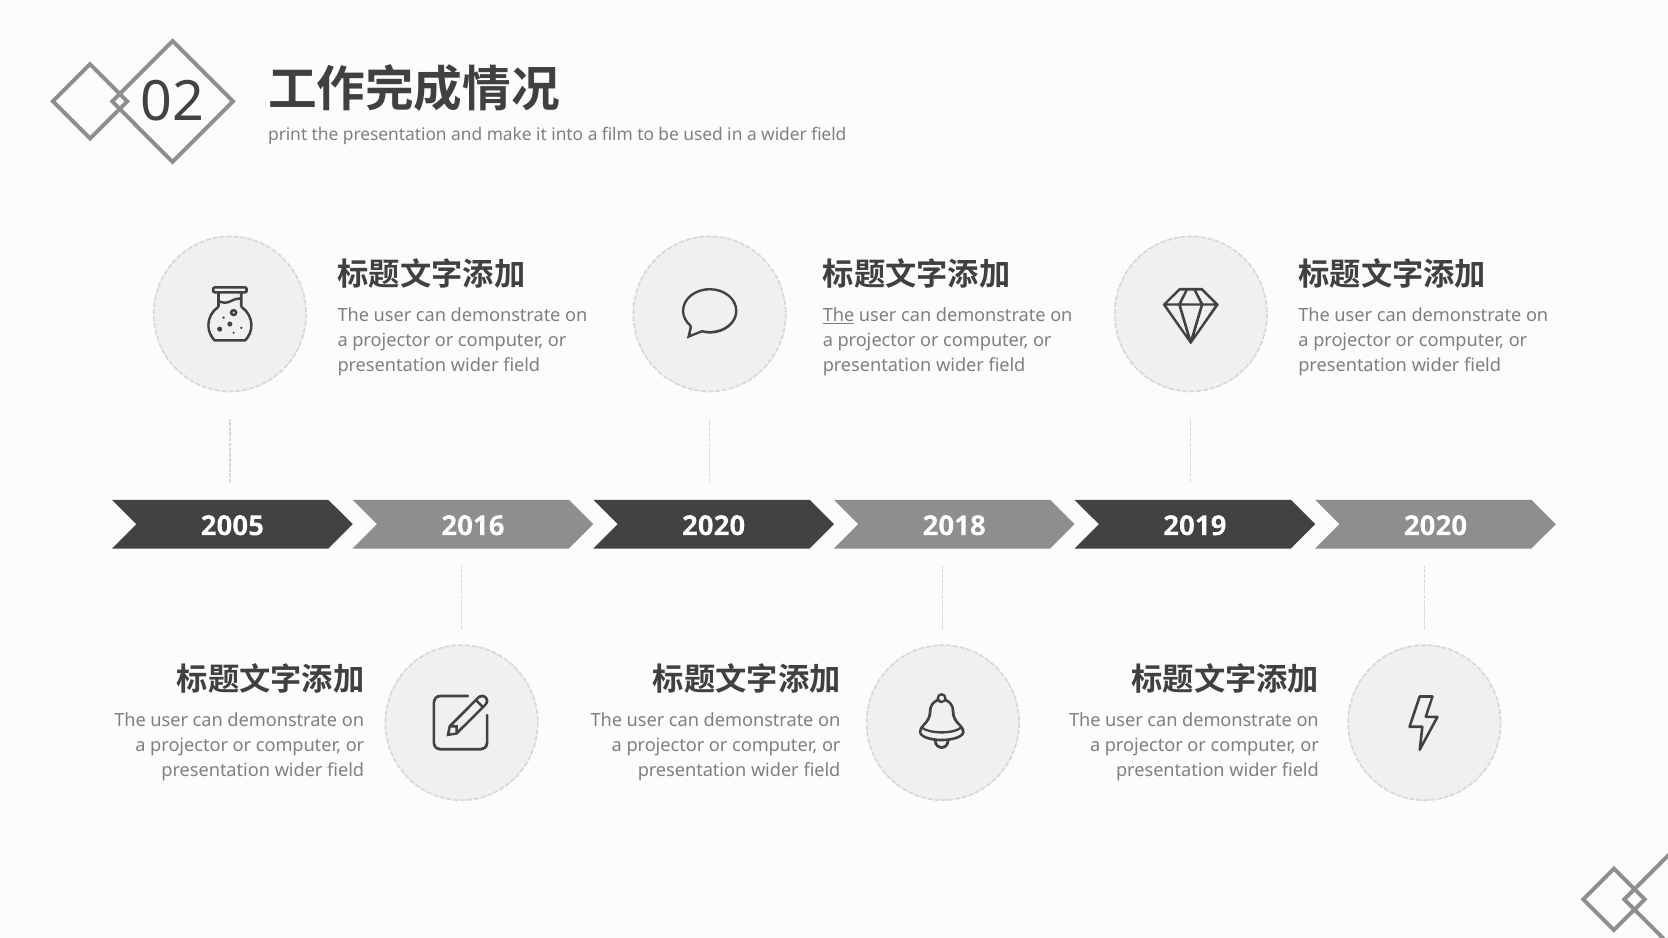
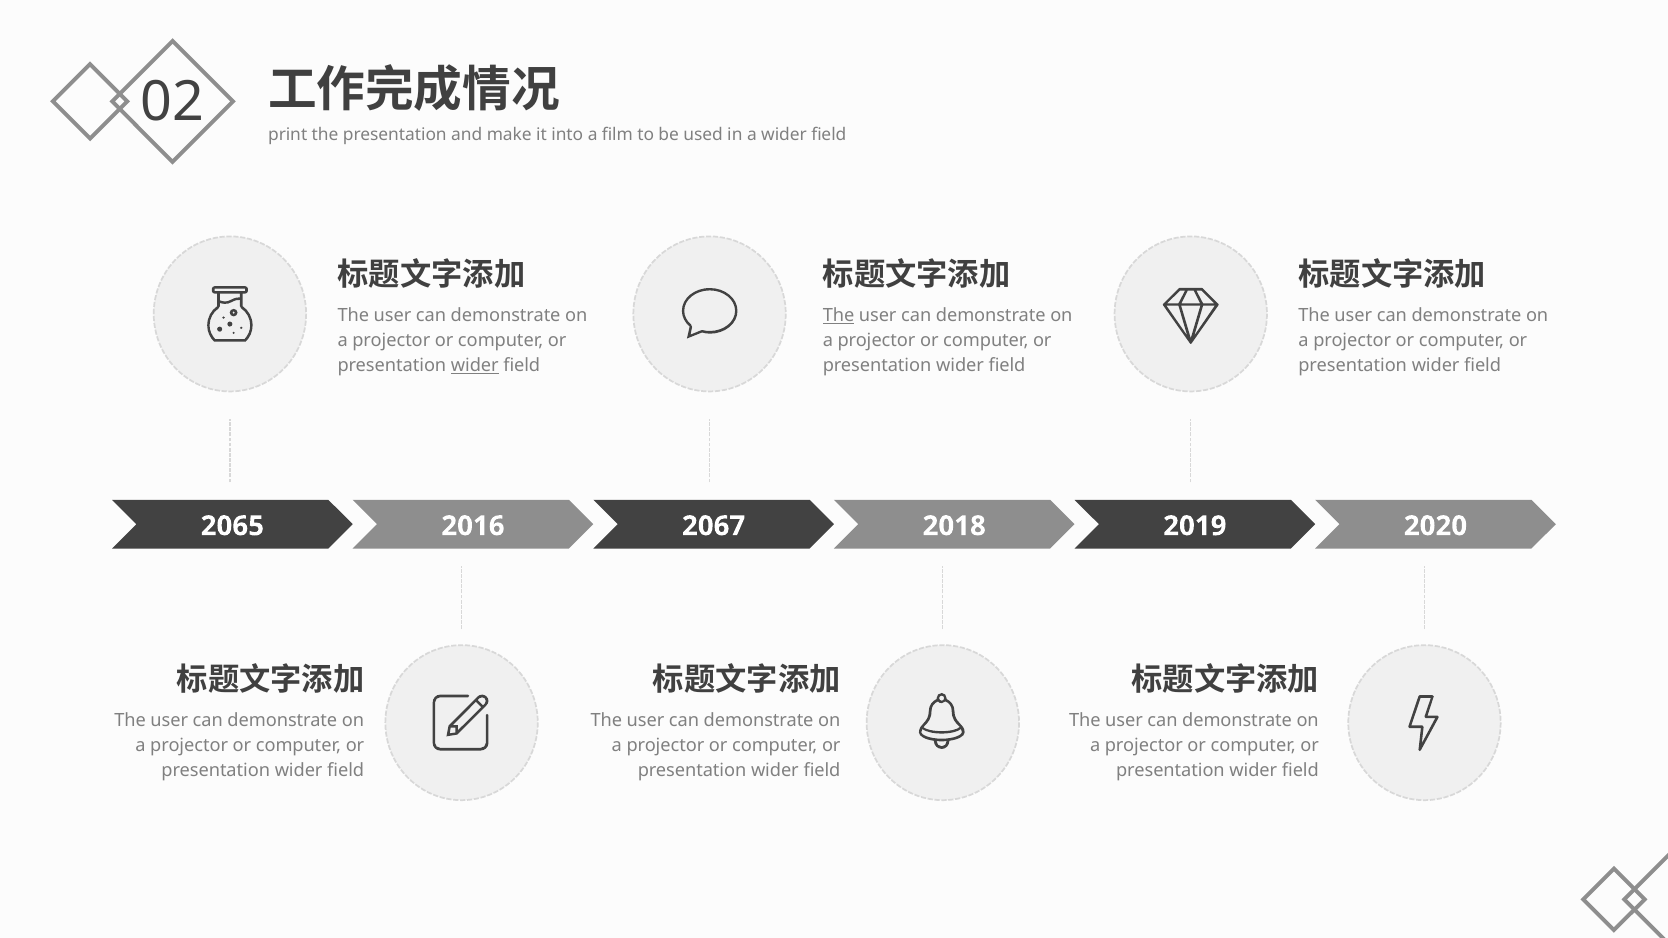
wider underline: none -> present (475, 365)
2005: 2005 -> 2065 (232, 526)
2016 2020: 2020 -> 2067 (714, 526)
